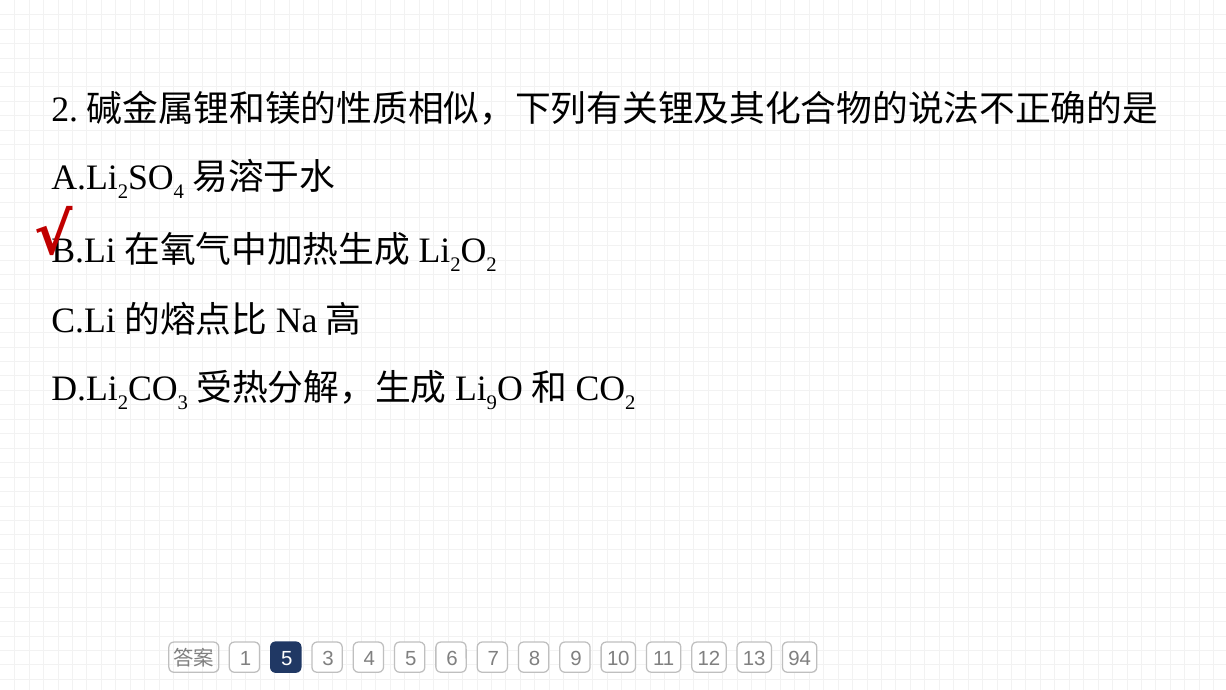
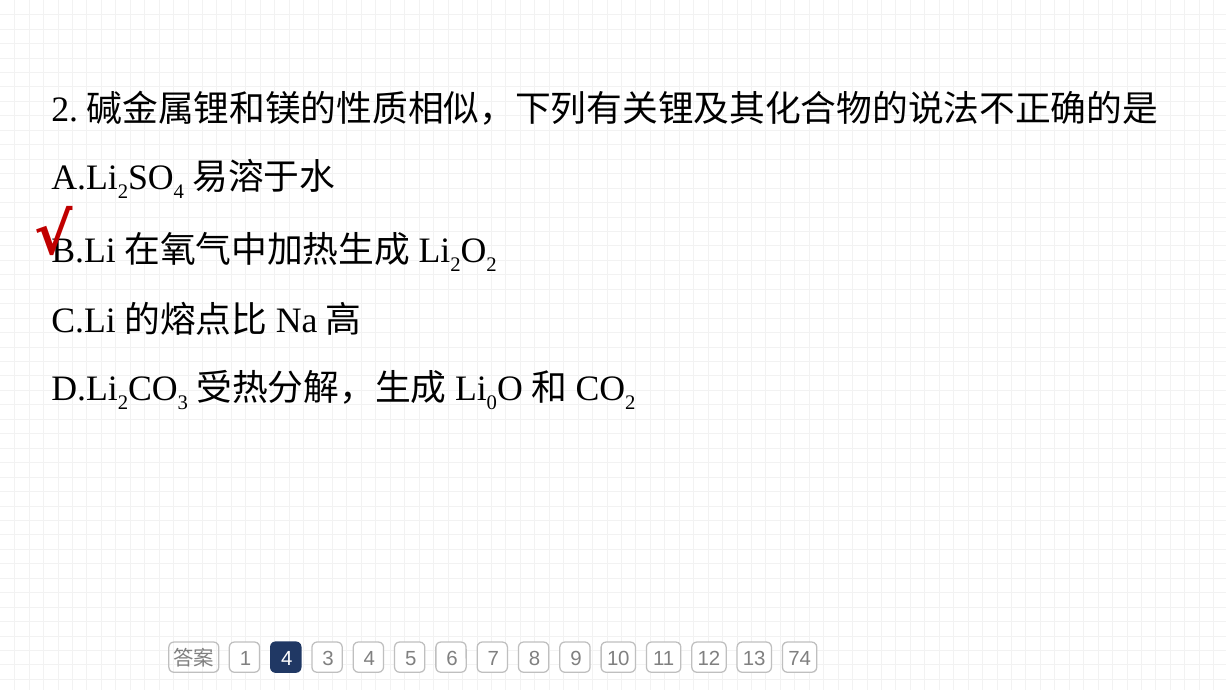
9: 9 -> 0 (492, 402)
1 5: 5 -> 4 (287, 658)
94: 94 -> 74 (800, 658)
